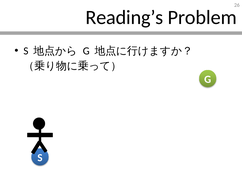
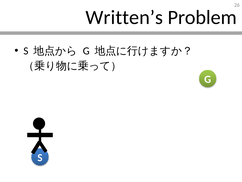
Reading’s: Reading’s -> Written’s (124, 17)
